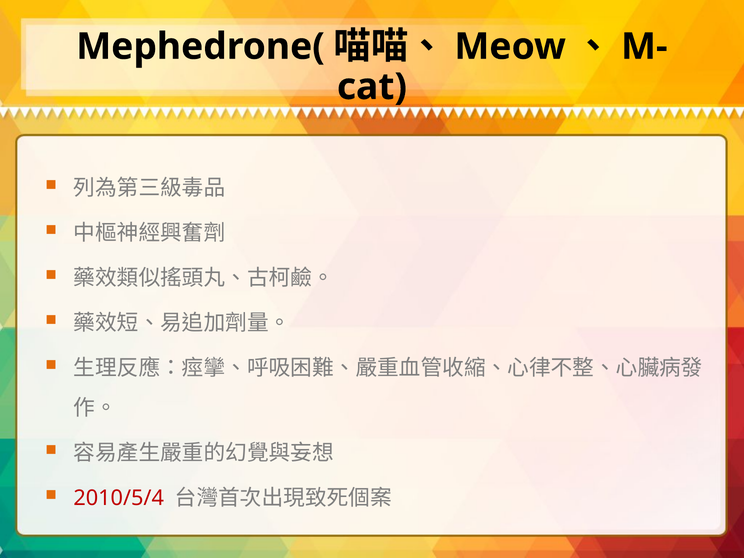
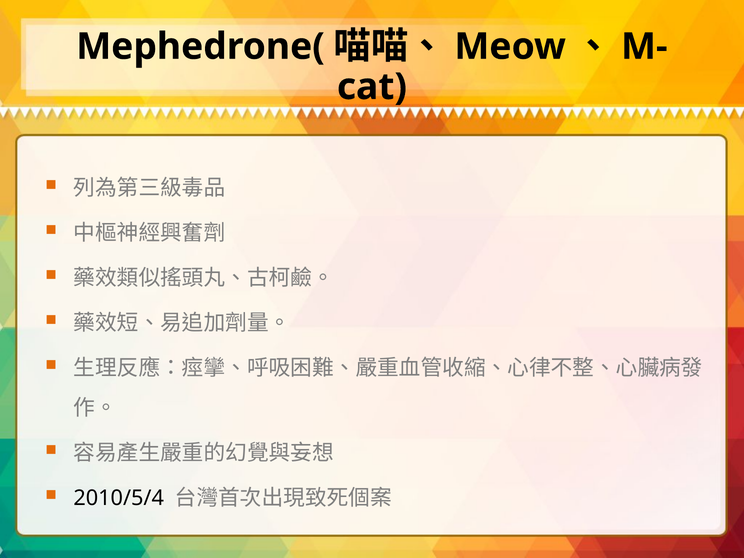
2010/5/4 colour: red -> black (119, 498)
